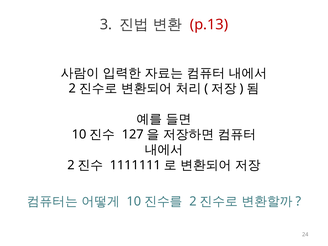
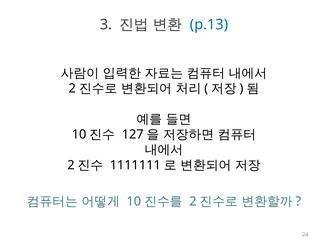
p.13 colour: red -> blue (209, 25)
